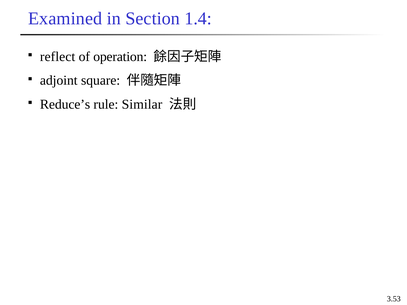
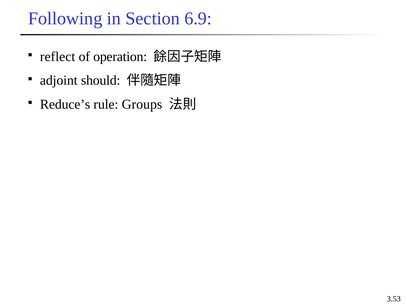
Examined: Examined -> Following (65, 19)
1.4: 1.4 -> 6.9 (198, 19)
square: square -> should (101, 81)
Similar: Similar -> Groups (142, 104)
